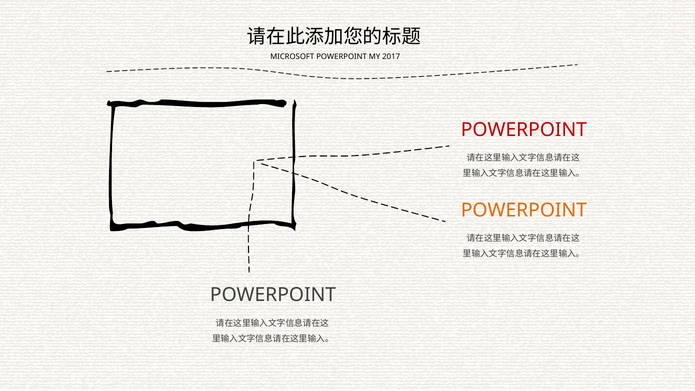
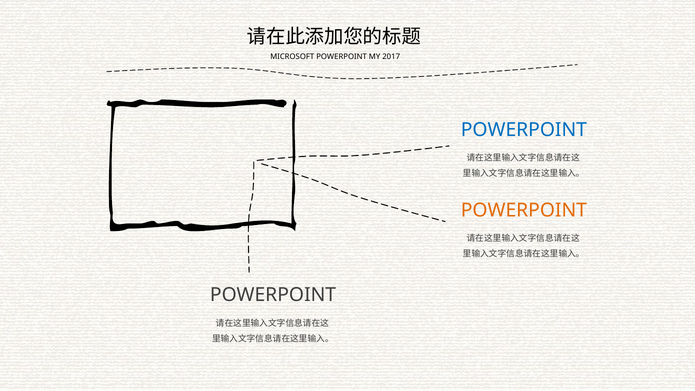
POWERPOINT colour: red -> blue (524, 130)
